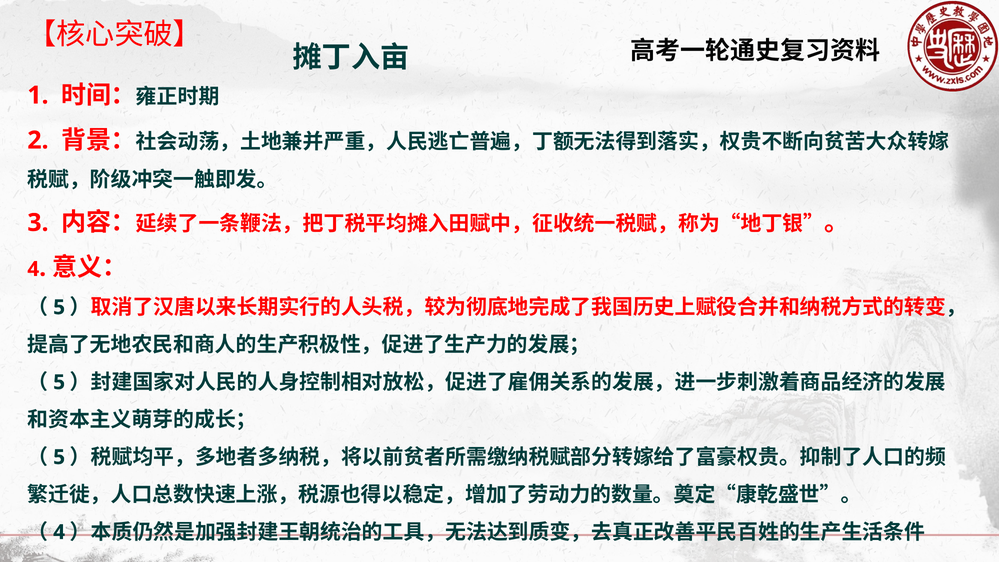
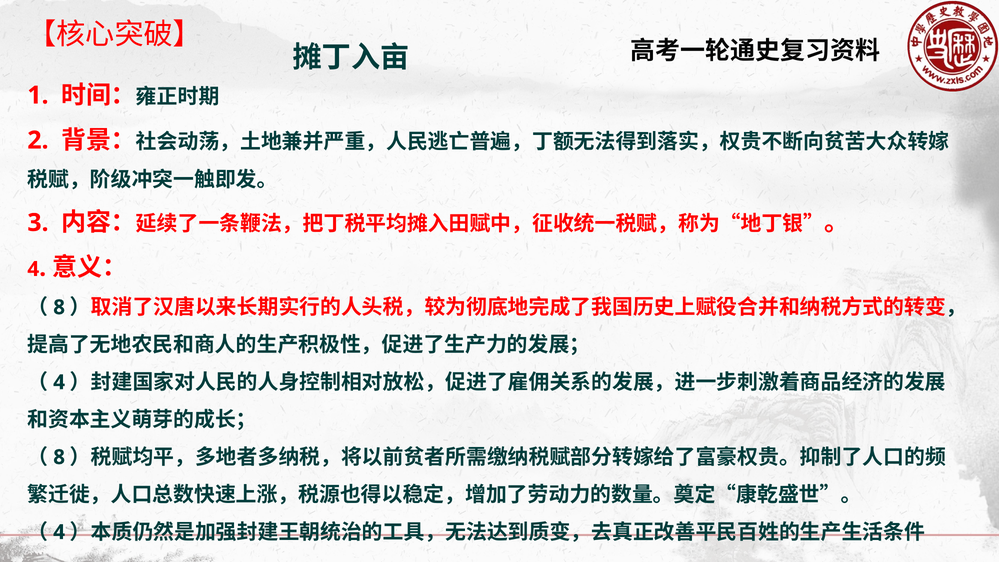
5: 5 -> 8 (59, 307)
5: 5 -> 4 (59, 382)
5: 5 -> 8 (59, 457)
